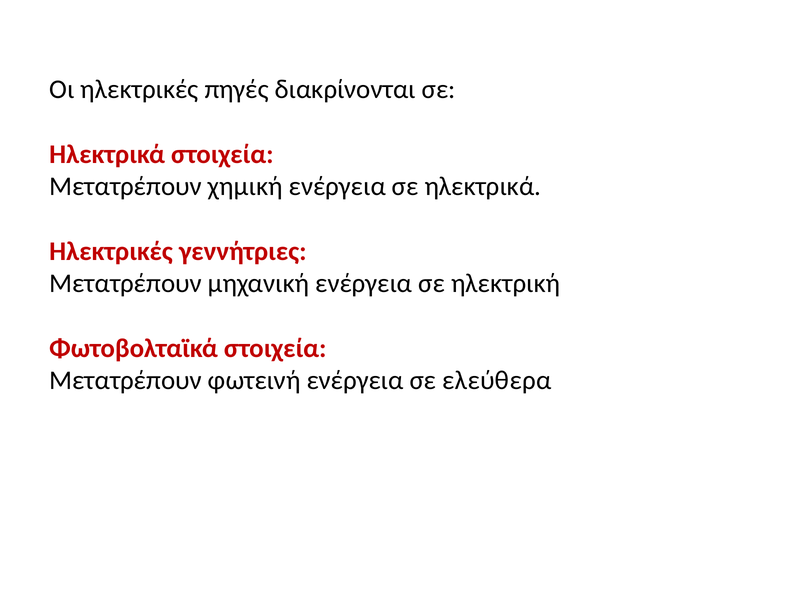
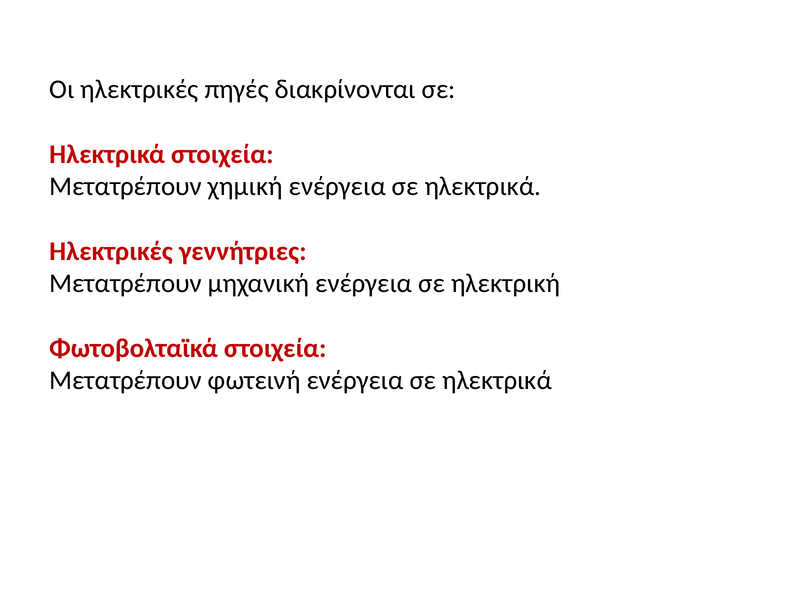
φωτεινή ενέργεια σε ελεύθερα: ελεύθερα -> ηλεκτρικά (497, 380)
